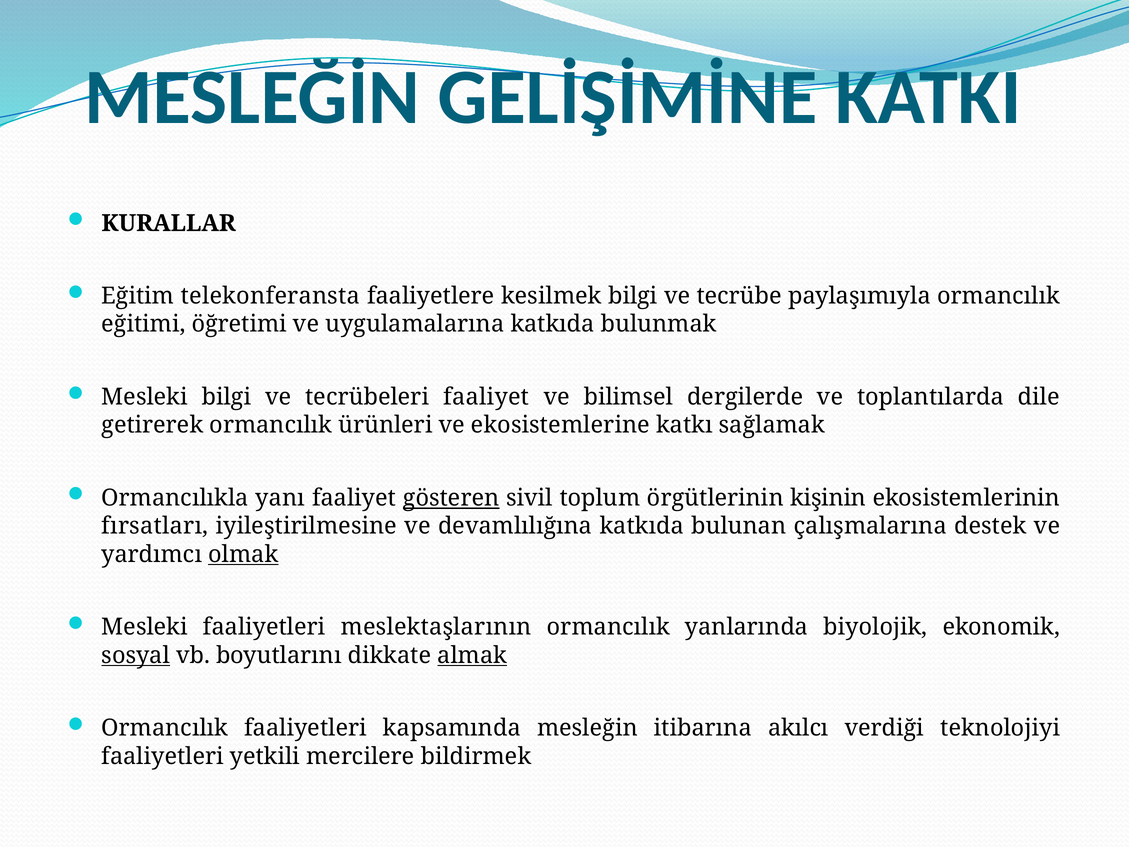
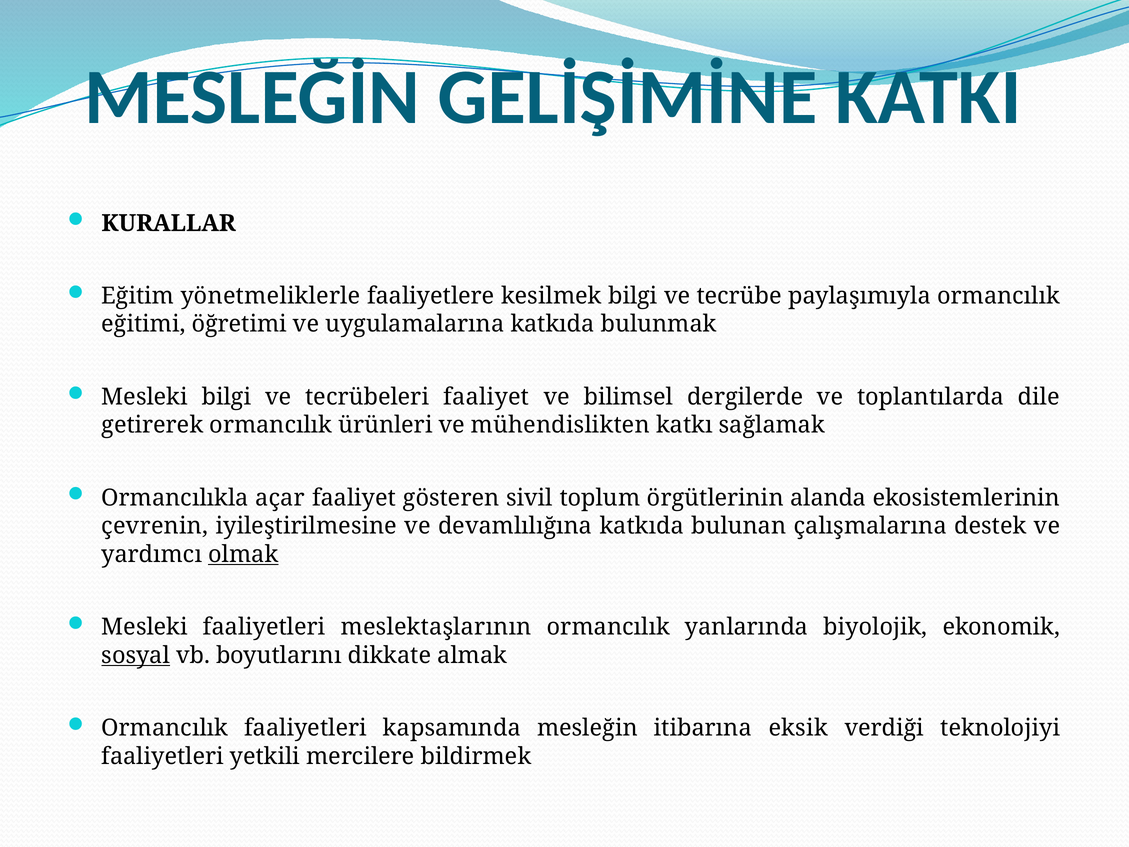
telekonferansta: telekonferansta -> yönetmeliklerle (270, 296)
ekosistemlerine: ekosistemlerine -> mühendislikten (560, 425)
yanı: yanı -> açar (280, 498)
gösteren underline: present -> none (451, 498)
kişinin: kişinin -> alanda (828, 498)
fırsatları: fırsatları -> çevrenin (155, 526)
almak underline: present -> none (472, 655)
akılcı: akılcı -> eksik (798, 728)
